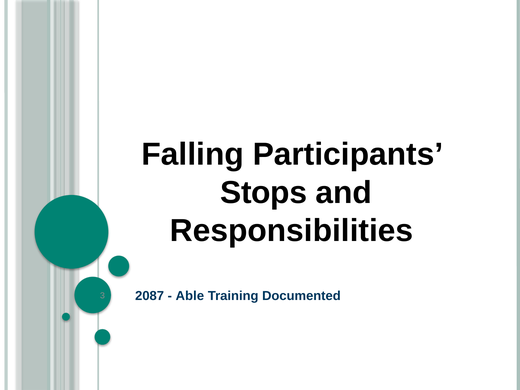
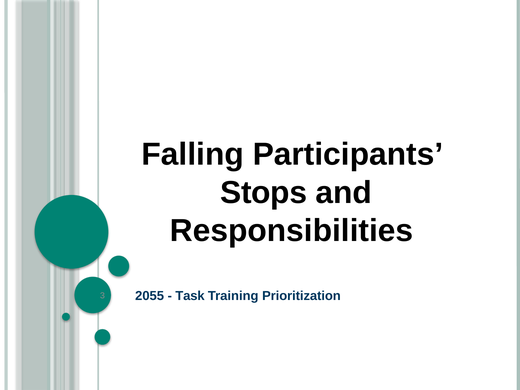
2087: 2087 -> 2055 (150, 296)
Able: Able -> Task (190, 296)
Documented: Documented -> Prioritization (301, 296)
